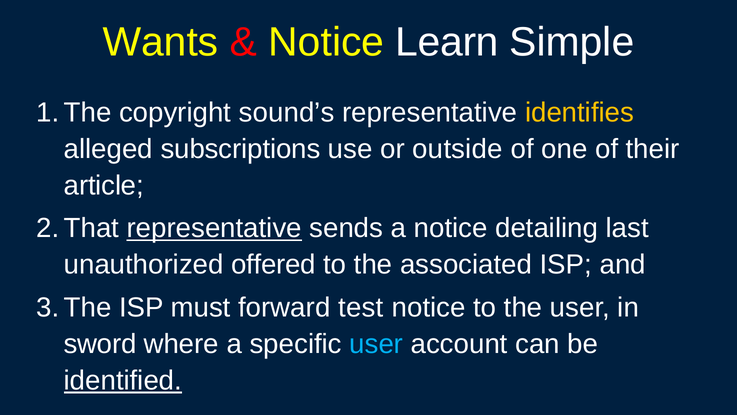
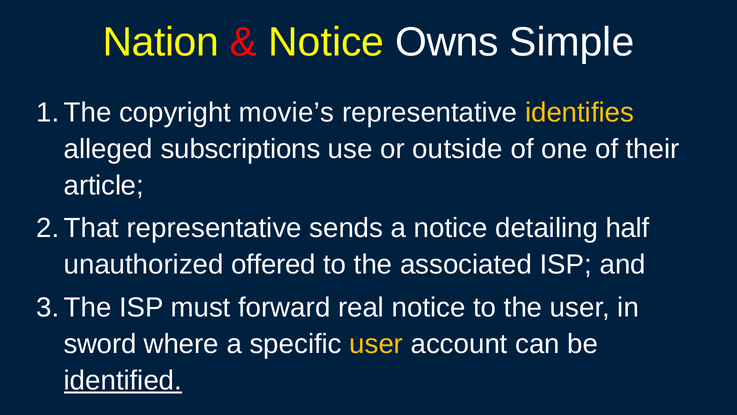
Wants: Wants -> Nation (161, 42)
Learn: Learn -> Owns (447, 42)
sound’s: sound’s -> movie’s (287, 112)
representative underline: present -> none (214, 228)
last: last -> half (627, 228)
test: test -> real (361, 307)
user colour: light blue -> yellow (376, 344)
